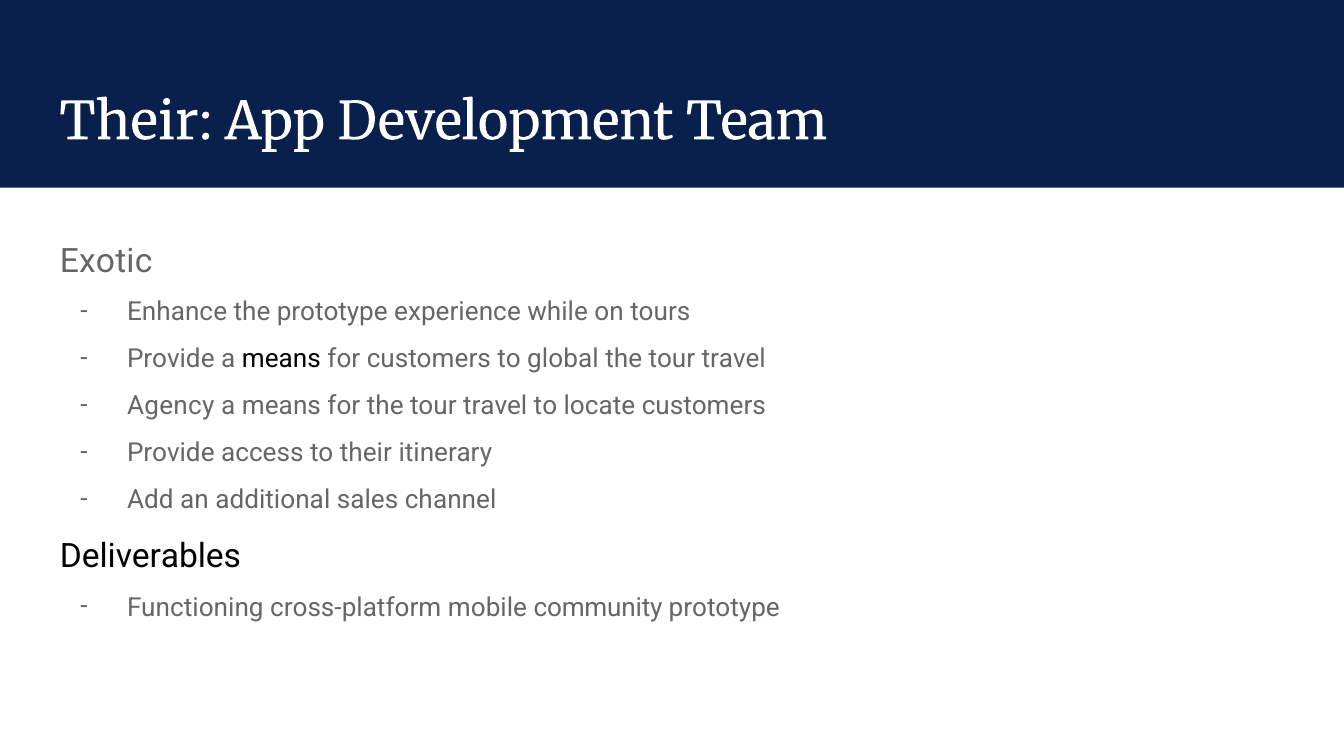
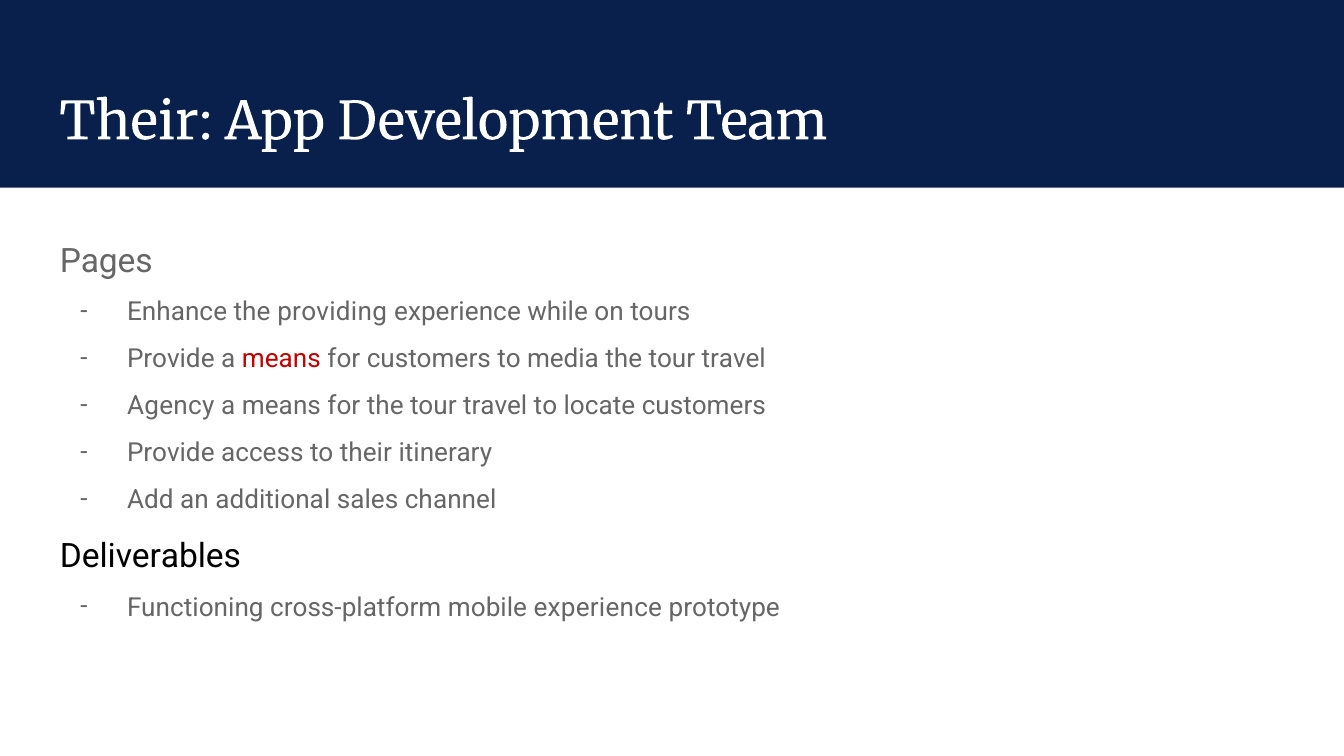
Exotic: Exotic -> Pages (106, 261)
the prototype: prototype -> providing (332, 312)
means colour: black -> red (281, 359)
global: global -> media (563, 359)
mobile community: community -> experience (598, 608)
